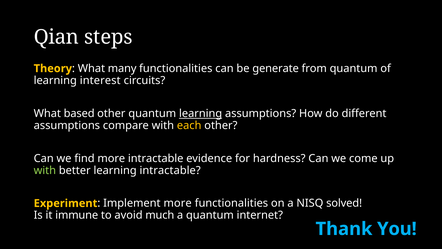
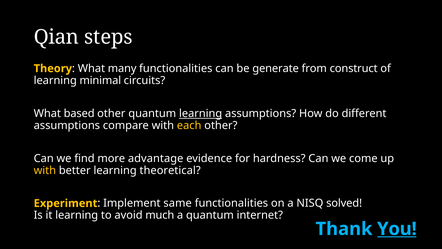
from quantum: quantum -> construct (354, 68)
interest: interest -> minimal (100, 80)
more intractable: intractable -> advantage (156, 158)
with colour: light green -> yellow (45, 170)
learning intractable: intractable -> theoretical (170, 170)
Implement more: more -> same (178, 203)
it immune: immune -> learning (77, 215)
You underline: none -> present (397, 229)
